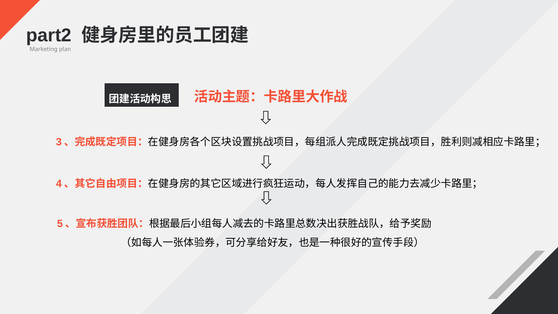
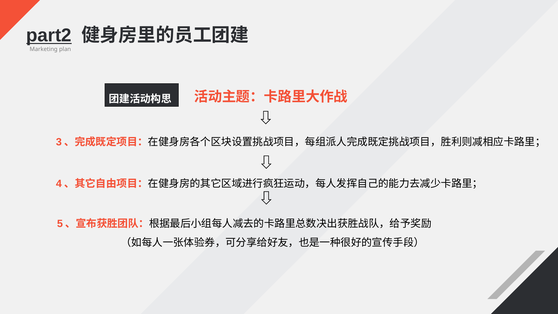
part2 underline: none -> present (49, 35)
